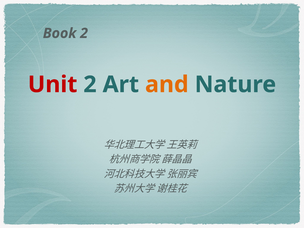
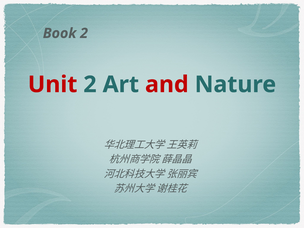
and colour: orange -> red (167, 84)
